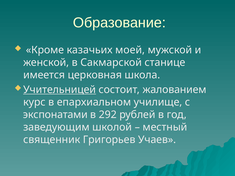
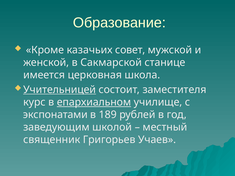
моей: моей -> совет (130, 50)
жалованием: жалованием -> заместителя (174, 90)
епархиальном underline: none -> present (94, 102)
292: 292 -> 189 (108, 115)
